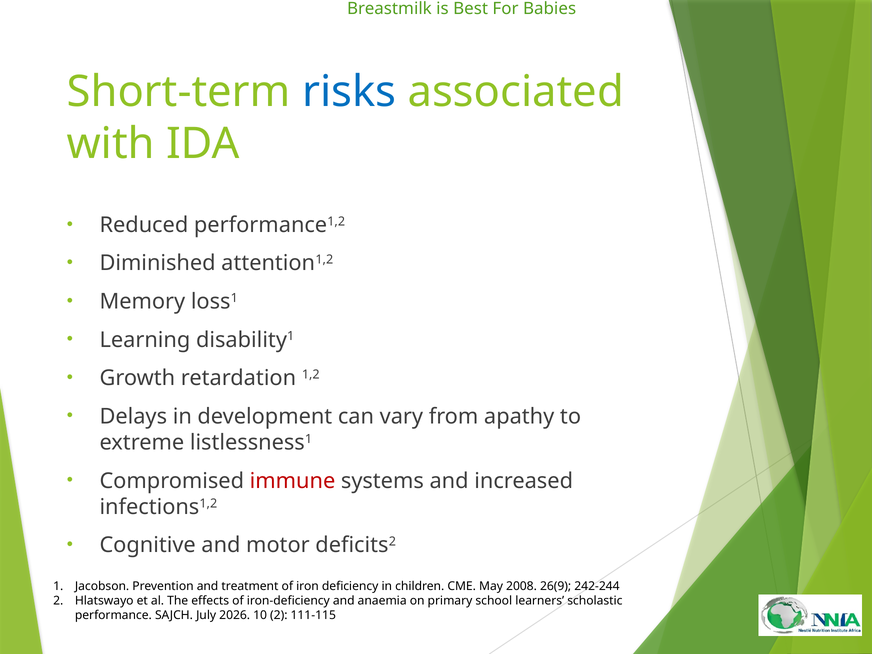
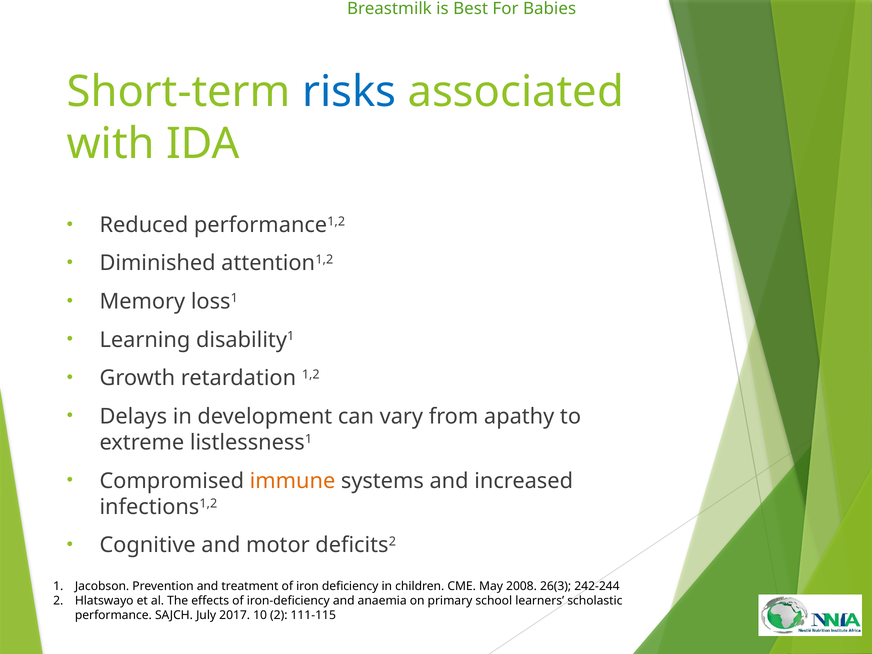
immune colour: red -> orange (293, 481)
26(9: 26(9 -> 26(3 (556, 586)
2026: 2026 -> 2017 (235, 615)
